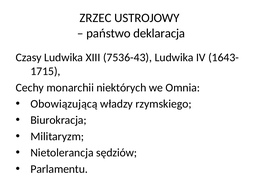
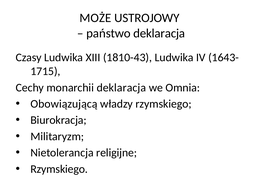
ZRZEC: ZRZEC -> MOŻE (95, 18)
7536-43: 7536-43 -> 1810-43 (128, 58)
monarchii niektórych: niektórych -> deklaracja (121, 88)
sędziów: sędziów -> religijne (117, 153)
Parlamentu: Parlamentu -> Rzymskiego (59, 169)
